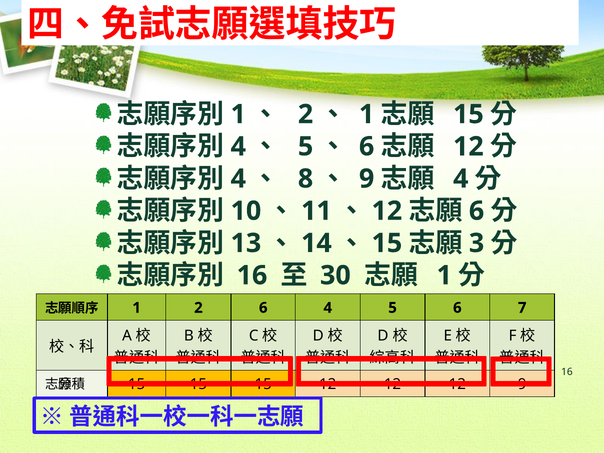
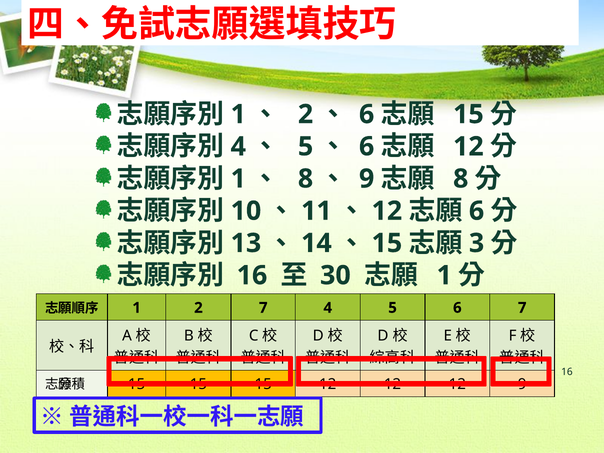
1: 1 -> 6 (367, 114)
4: 4 -> 1 (238, 179)
4: 4 -> 8 (461, 179)
2 6: 6 -> 7 (263, 308)
